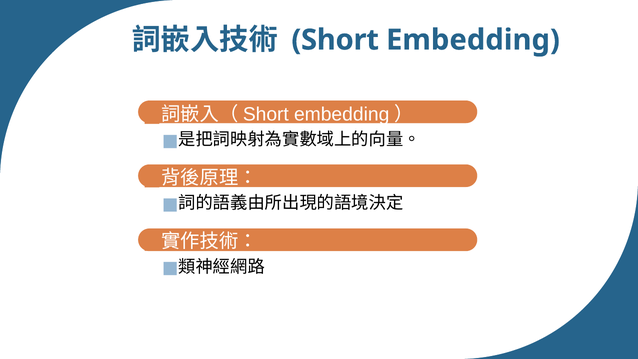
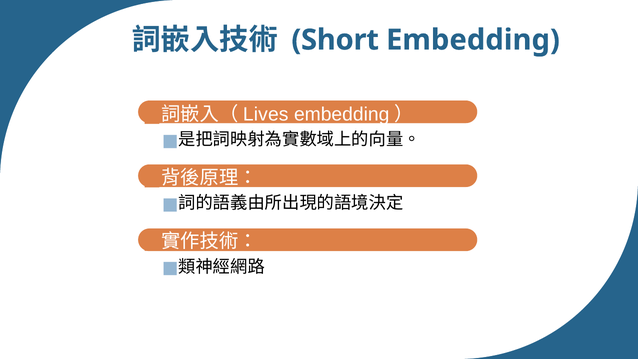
Short: Short -> Lives (266, 114)
